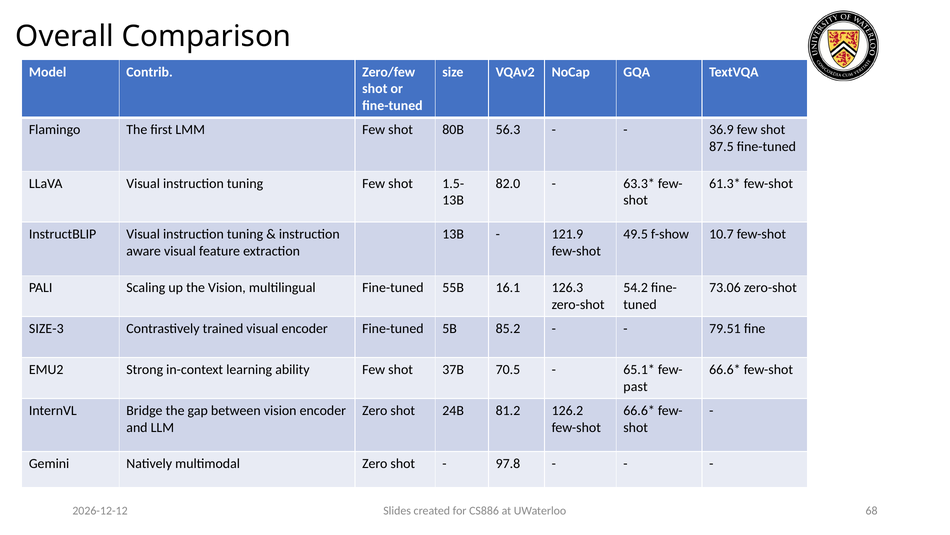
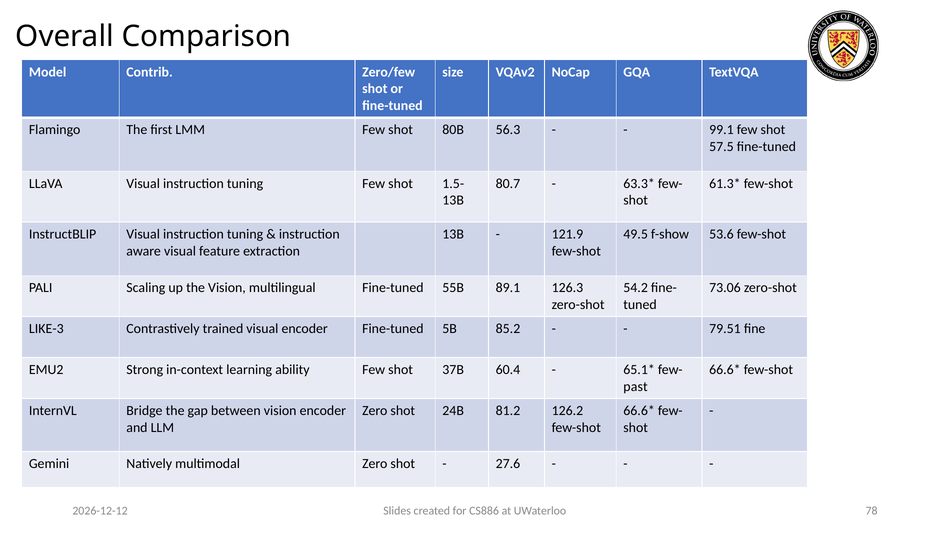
36.9: 36.9 -> 99.1 (721, 130)
87.5: 87.5 -> 57.5 (721, 146)
82.0: 82.0 -> 80.7 (508, 183)
10.7: 10.7 -> 53.6 (721, 234)
16.1: 16.1 -> 89.1 (508, 288)
SIZE-3: SIZE-3 -> LIKE-3 (46, 328)
70.5: 70.5 -> 60.4 (508, 369)
97.8: 97.8 -> 27.6 (508, 463)
68: 68 -> 78 (872, 510)
